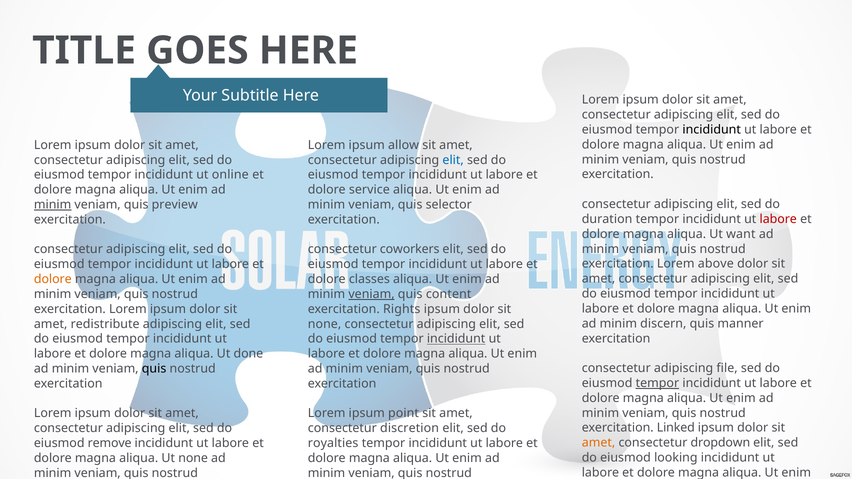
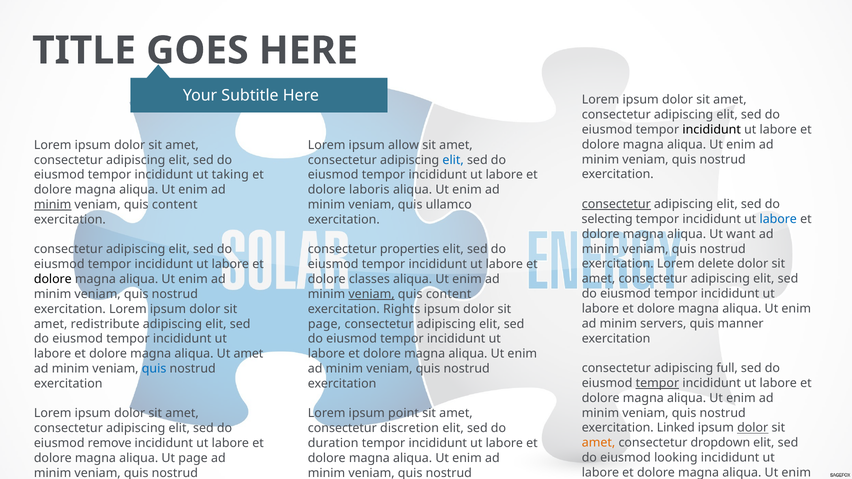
online: online -> taking (230, 175)
service: service -> laboris (369, 190)
consectetur underline: none -> present (616, 204)
preview: preview -> content (175, 205)
selector: selector -> ullamco (449, 205)
duration: duration -> selecting (607, 219)
labore colour: red -> blue (778, 219)
coworkers: coworkers -> properties (410, 250)
above: above -> delete (716, 264)
dolore colour: orange -> black (53, 279)
discern: discern -> servers (663, 324)
none: none -> page (325, 324)
incididunt underline: present -> none (456, 339)
Ut done: done -> amet (248, 354)
file: file -> full (727, 368)
quis colour: black -> blue (154, 369)
dolor underline: none -> present (753, 428)
royalties: royalties -> duration (333, 443)
Ut none: none -> page (193, 458)
